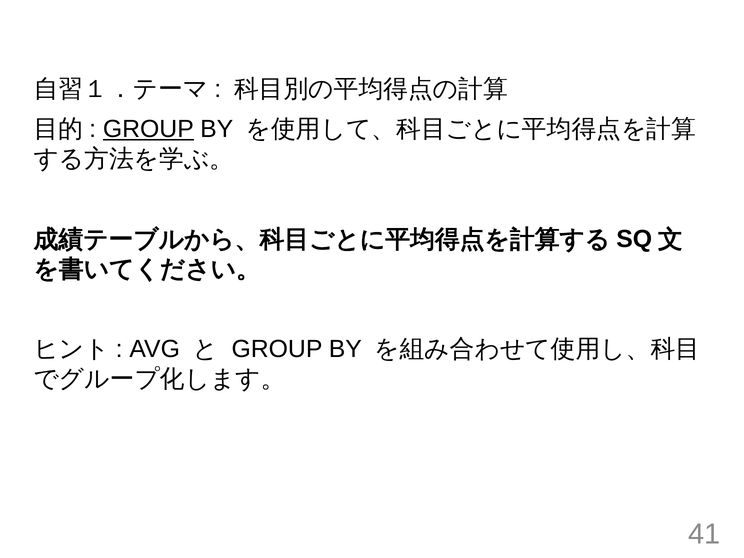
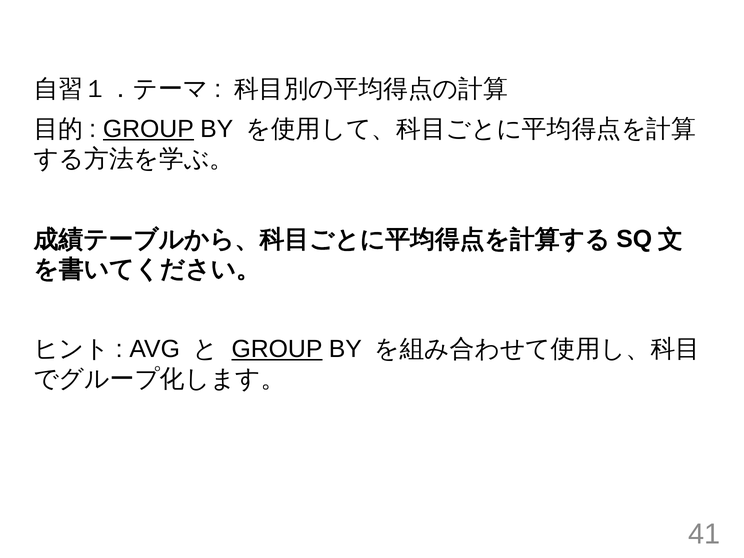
GROUP underline: none -> present (277, 349)
